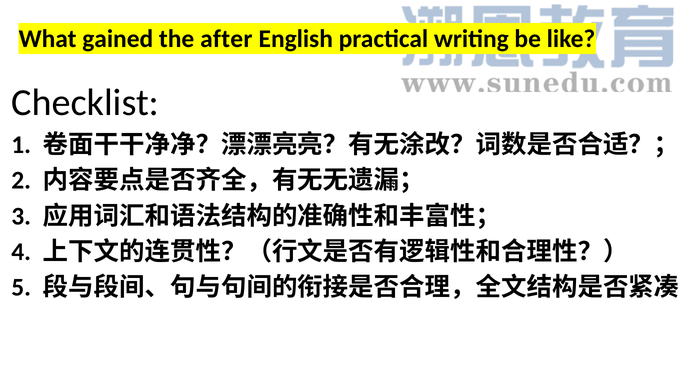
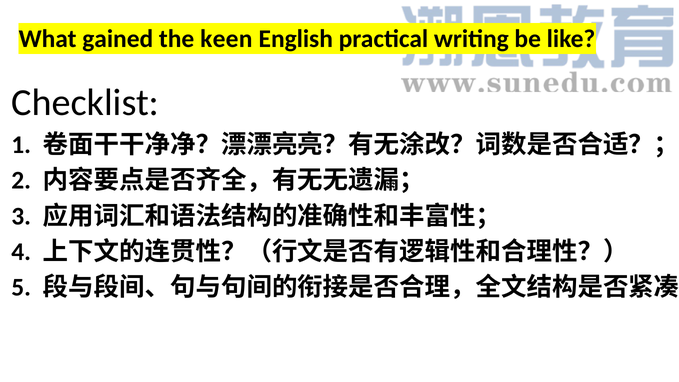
after: after -> keen (226, 39)
